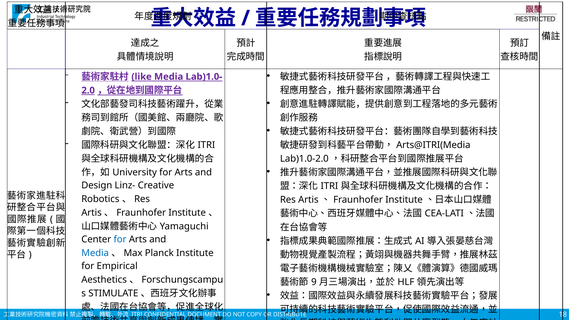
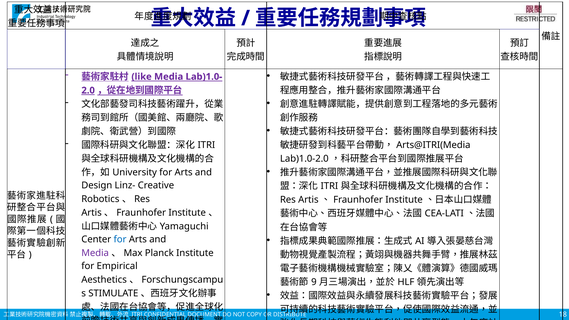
Media colour: blue -> purple (95, 253)
